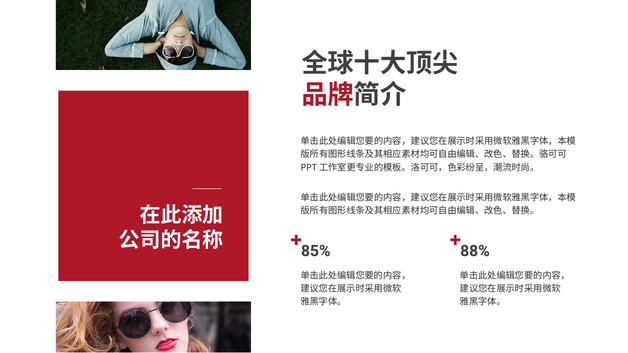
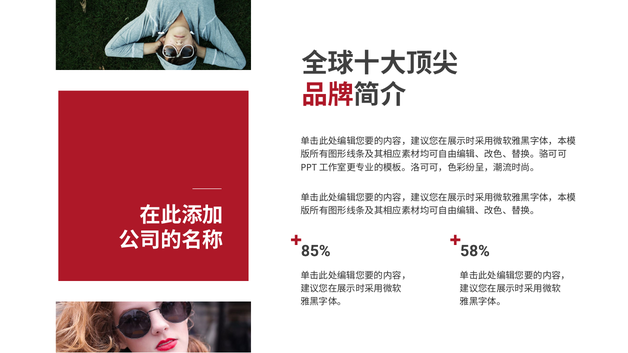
88%: 88% -> 58% (475, 251)
